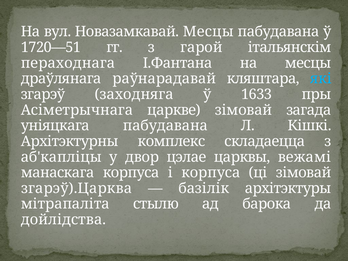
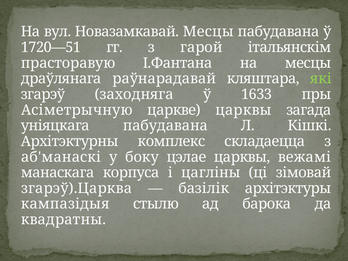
пераходнага: пераходнага -> прасторавую (68, 63)
які colour: light blue -> light green (321, 79)
Асіметрычнага: Асіметрычнага -> Асіметрычную (77, 110)
царкве зімовай: зімовай -> царквы (243, 110)
аб'капліцы: аб'капліцы -> аб'манаскі (61, 157)
двор: двор -> боку (142, 157)
і корпуса: корпуса -> цагліны (211, 173)
мітрапаліта: мітрапаліта -> кампазідыя (65, 204)
дойлідства: дойлідства -> квадратны (63, 220)
